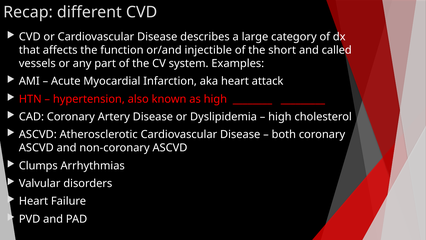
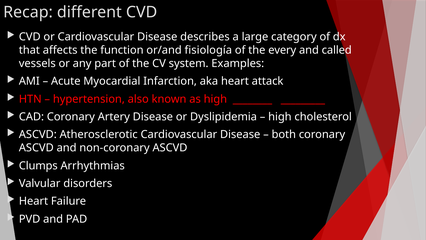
injectible: injectible -> fisiología (208, 50)
short: short -> every (282, 50)
